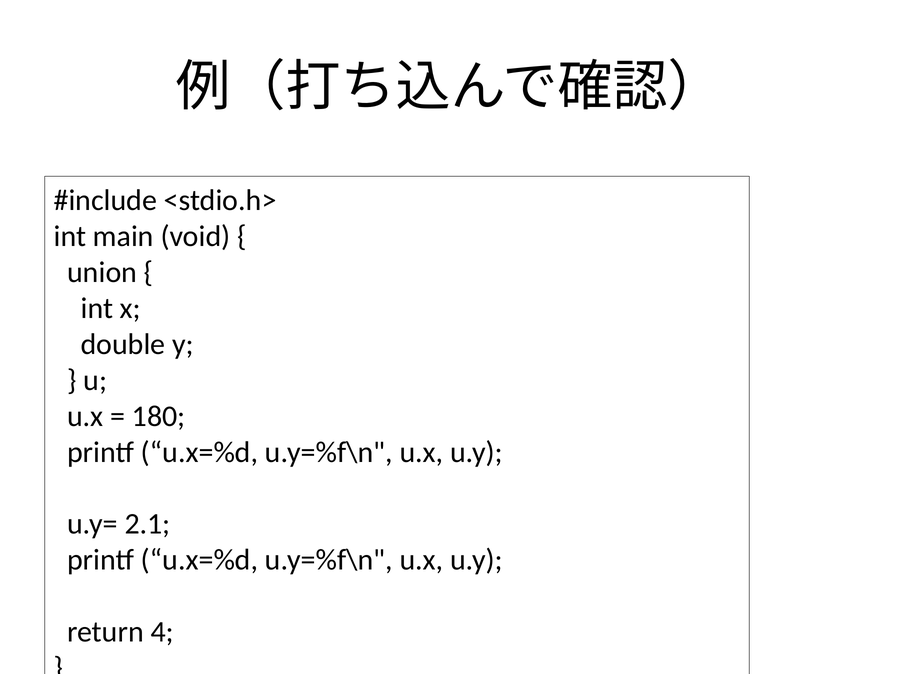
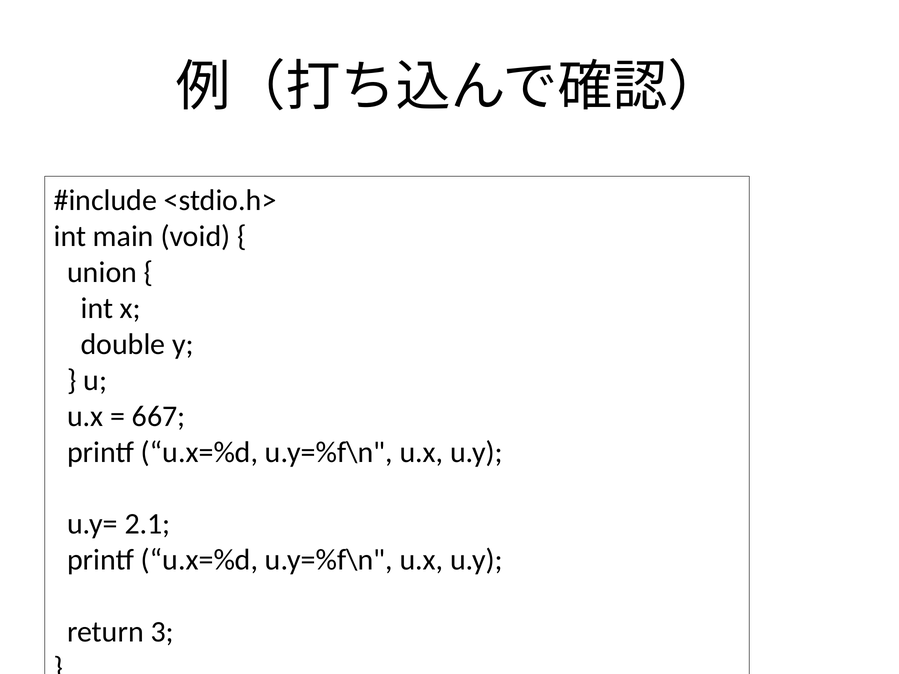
180: 180 -> 667 (159, 416)
4: 4 -> 3 (162, 632)
